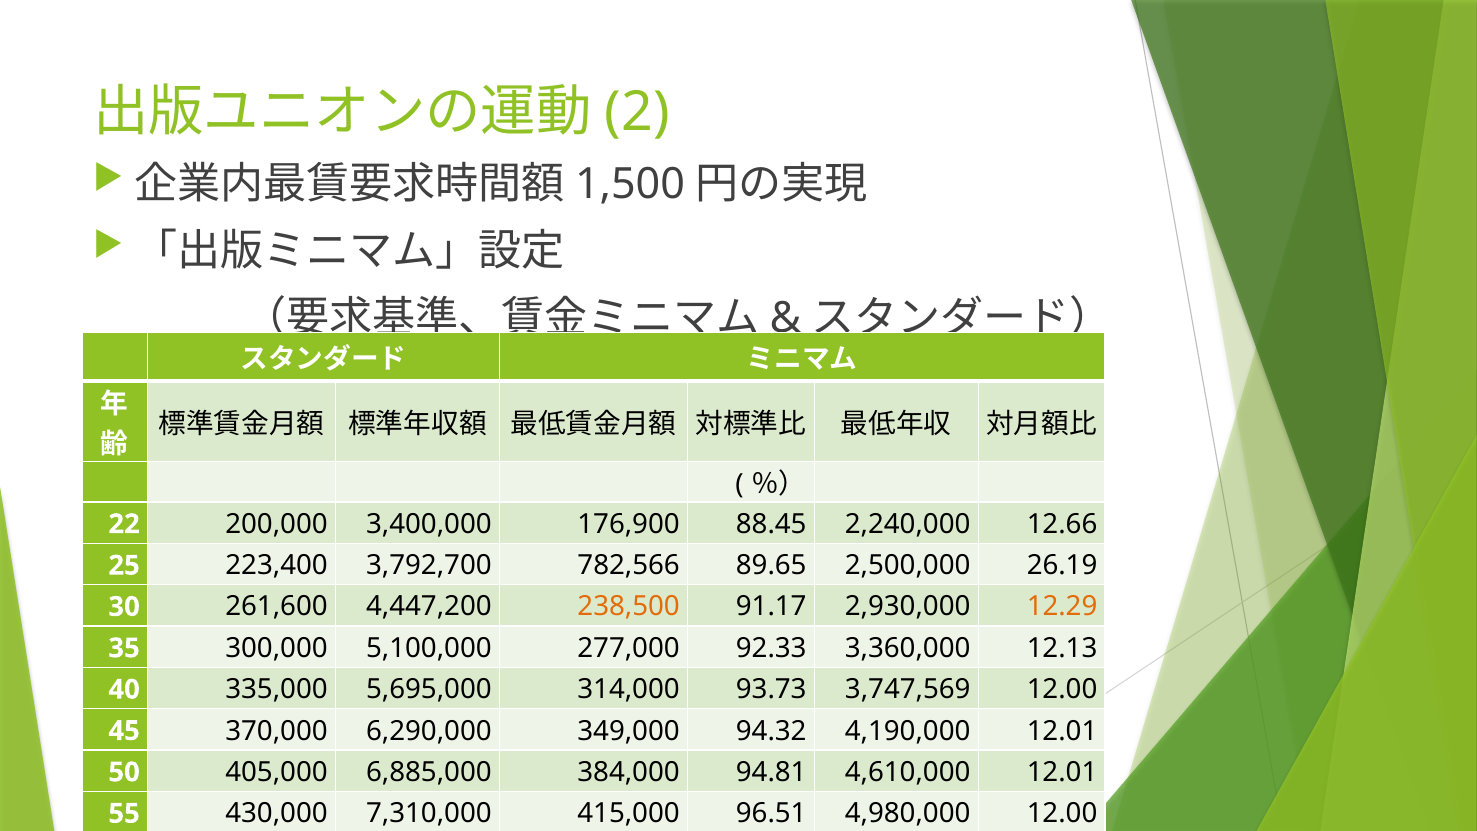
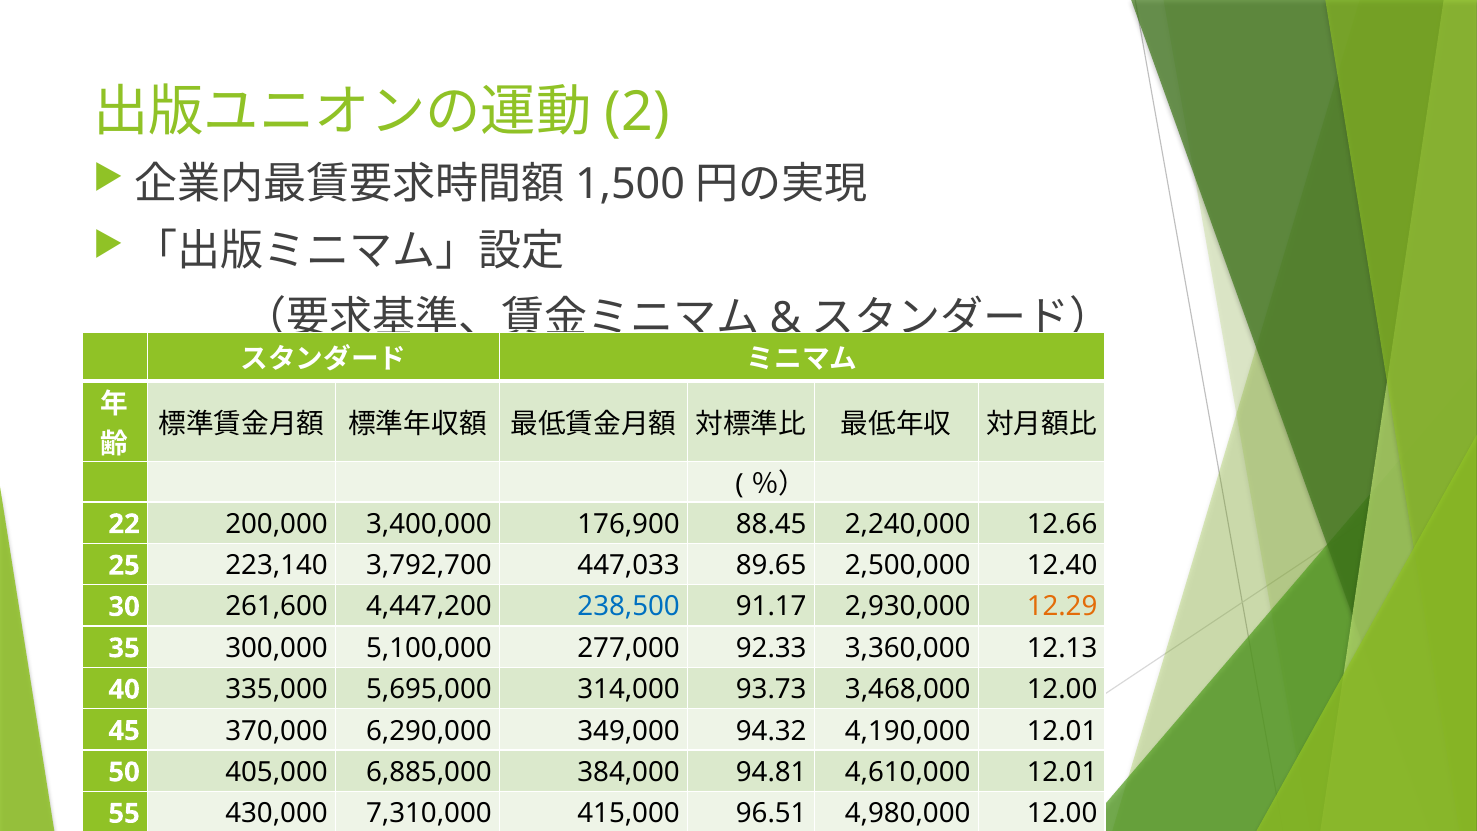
223,400: 223,400 -> 223,140 (277, 565)
782,566: 782,566 -> 447,033 (629, 565)
26.19: 26.19 -> 12.40 (1062, 565)
238,500 colour: orange -> blue (629, 607)
3,747,569: 3,747,569 -> 3,468,000 (908, 689)
